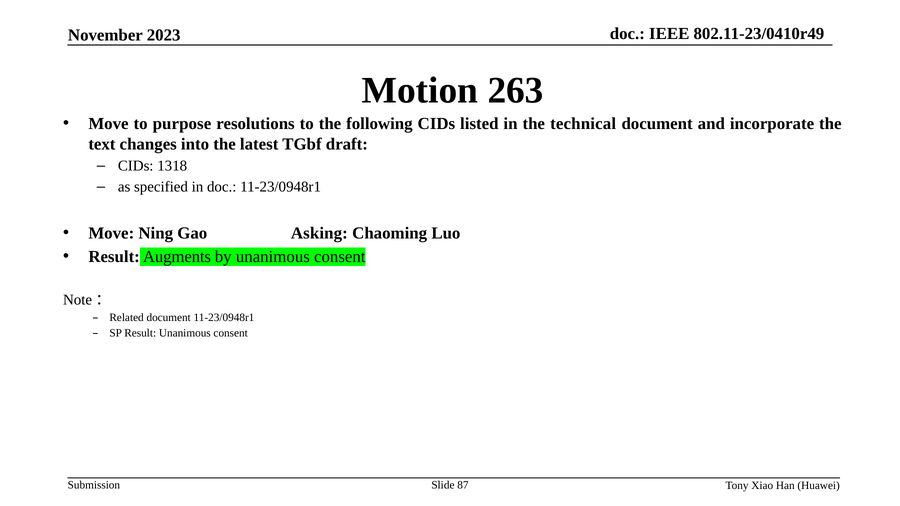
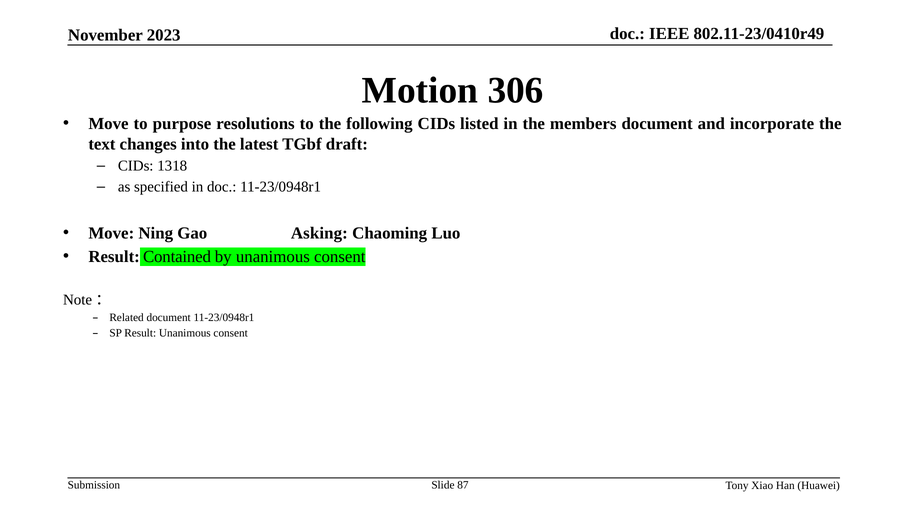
263: 263 -> 306 (516, 90)
technical: technical -> members (583, 124)
Augments: Augments -> Contained (177, 257)
